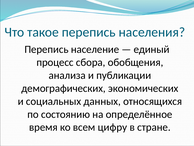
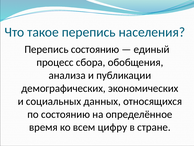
Перепись население: население -> состоянию (95, 49)
